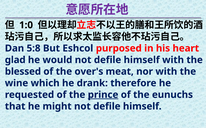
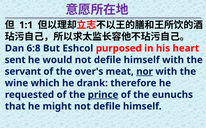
1:0: 1:0 -> 1:1 (26, 25)
5:8: 5:8 -> 6:8 (34, 49)
glad: glad -> sent (15, 60)
blessed: blessed -> servant (23, 72)
nor underline: none -> present (145, 72)
